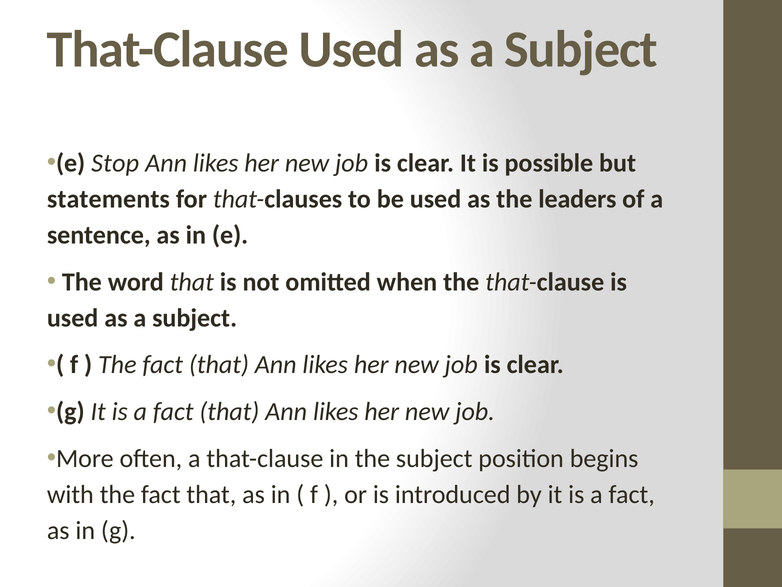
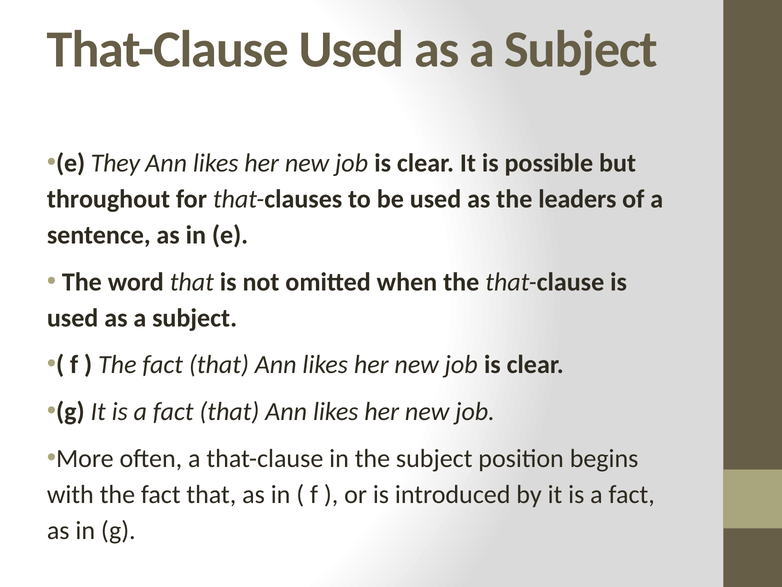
Stop: Stop -> They (115, 163)
statements: statements -> throughout (108, 199)
